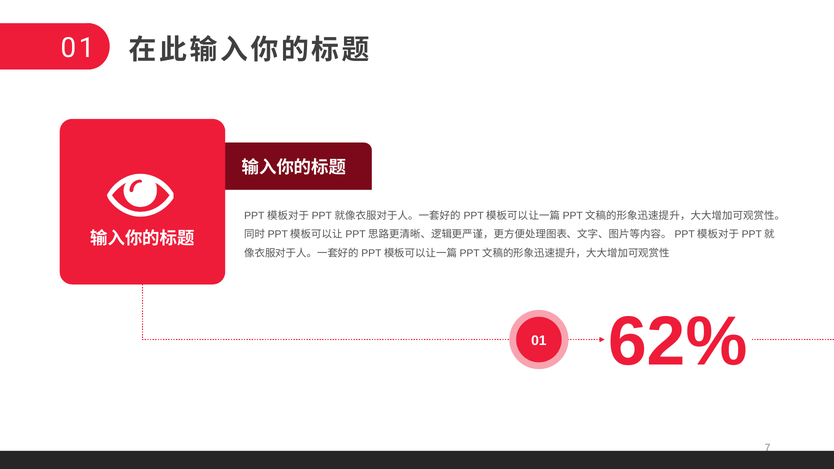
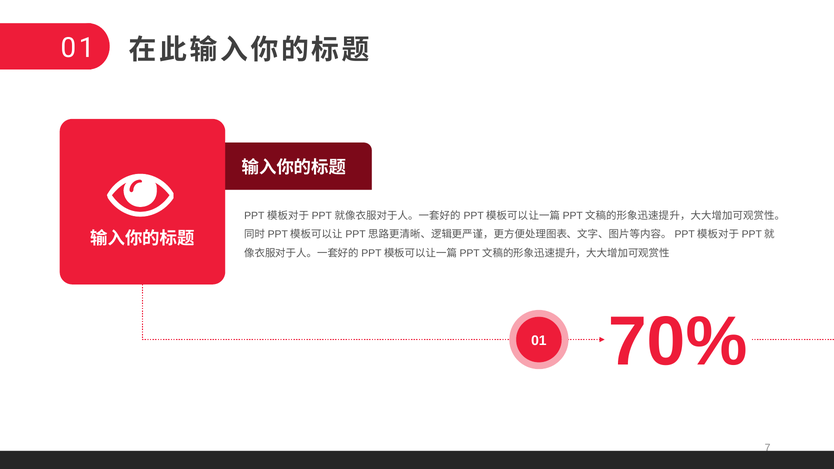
62%: 62% -> 70% (678, 342)
